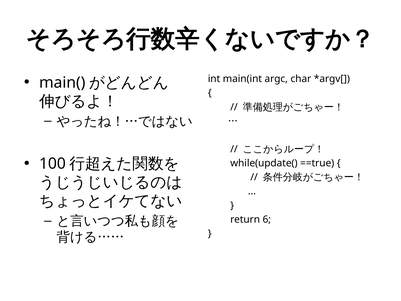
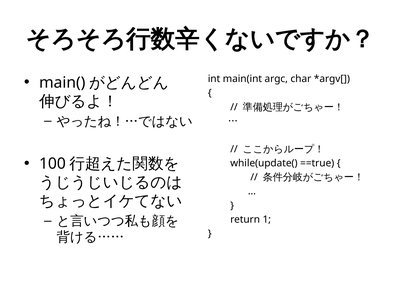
6: 6 -> 1 (267, 219)
